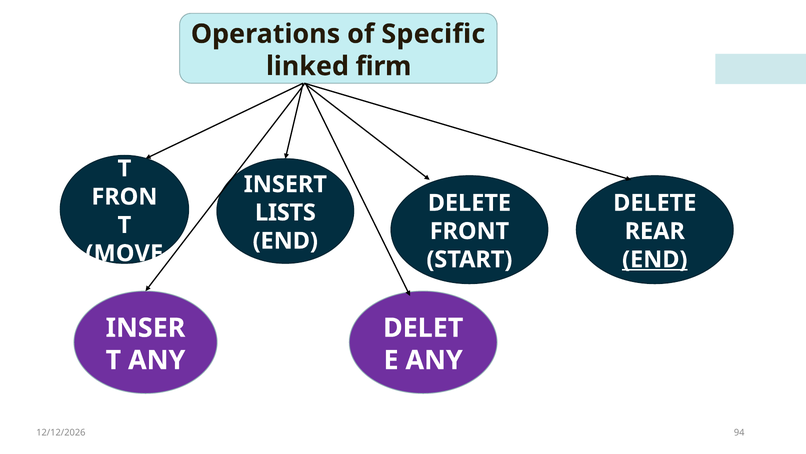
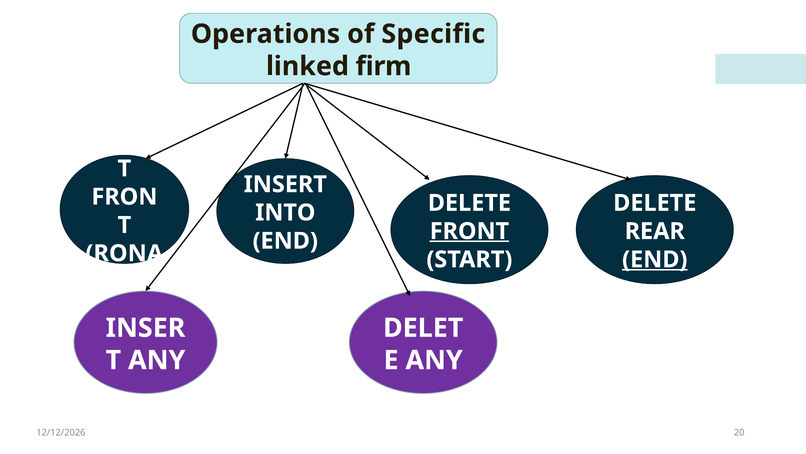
LISTS: LISTS -> INTO (285, 212)
FRONT underline: none -> present (469, 231)
MOVE: MOVE -> RONA (124, 253)
94: 94 -> 20 (739, 432)
